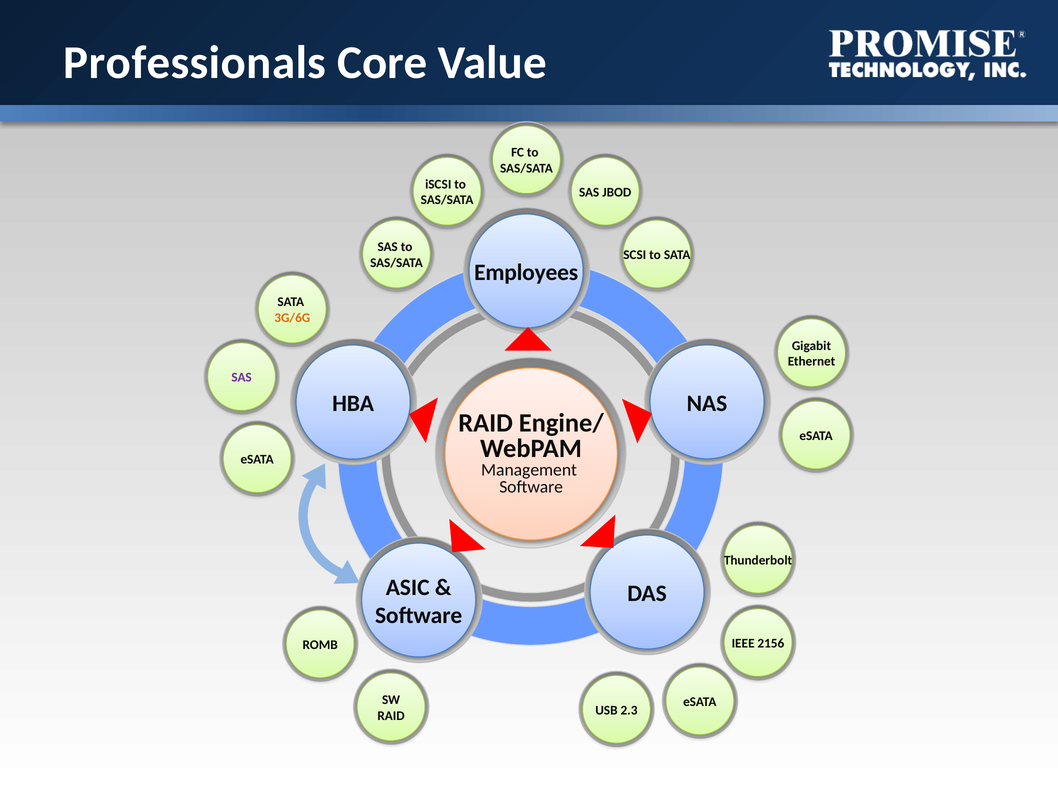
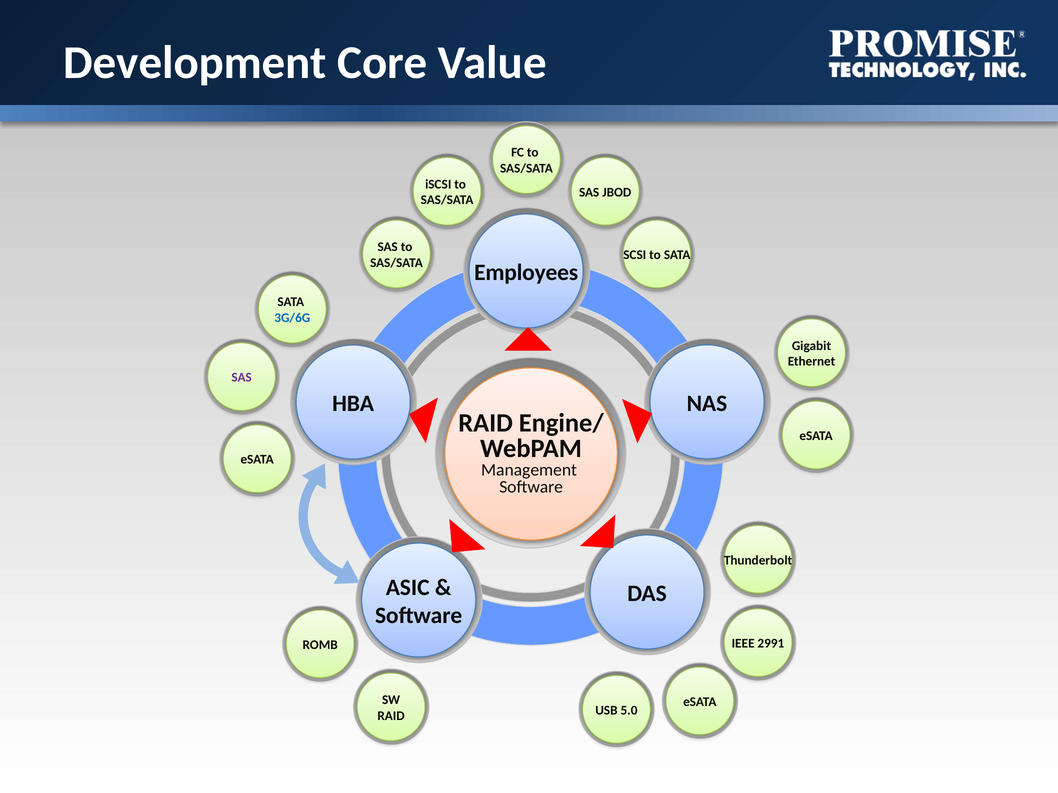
Professionals: Professionals -> Development (195, 63)
3G/6G colour: orange -> blue (292, 318)
2156: 2156 -> 2991 (771, 644)
2.3: 2.3 -> 5.0 (629, 711)
